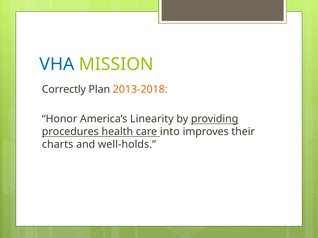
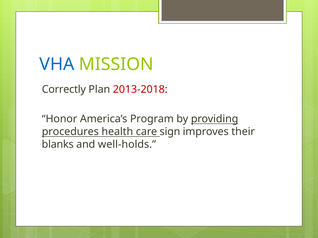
2013-2018 colour: orange -> red (140, 90)
Linearity: Linearity -> Program (152, 119)
into: into -> sign (170, 132)
charts: charts -> blanks (58, 145)
